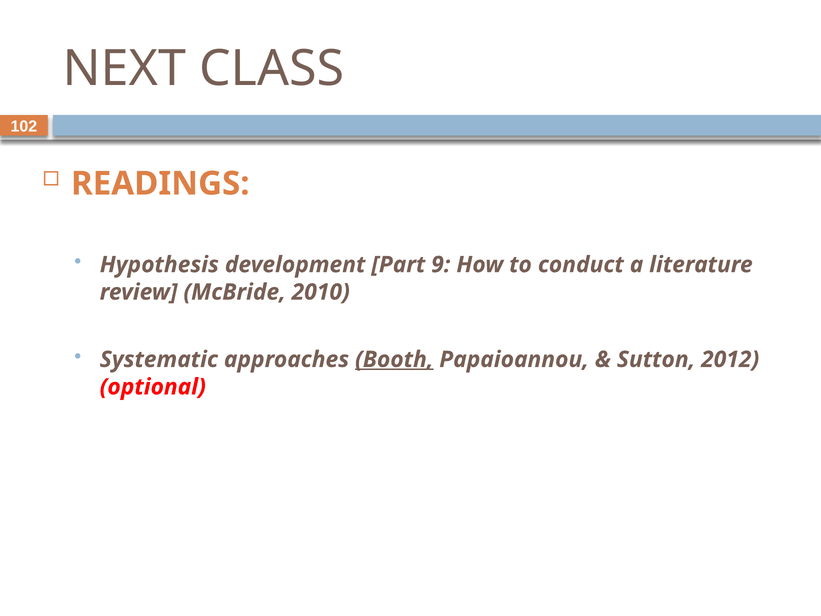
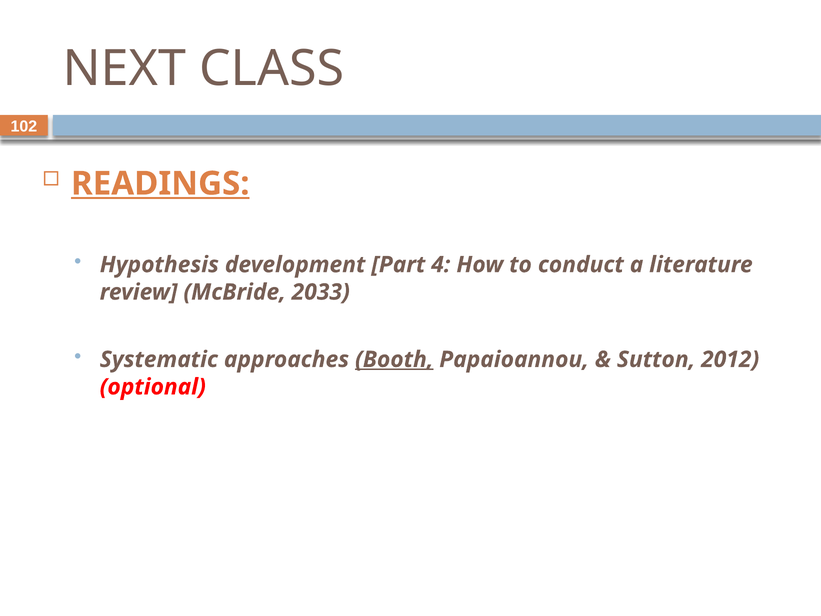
READINGS underline: none -> present (160, 184)
9: 9 -> 4 (441, 265)
2010: 2010 -> 2033 (321, 292)
